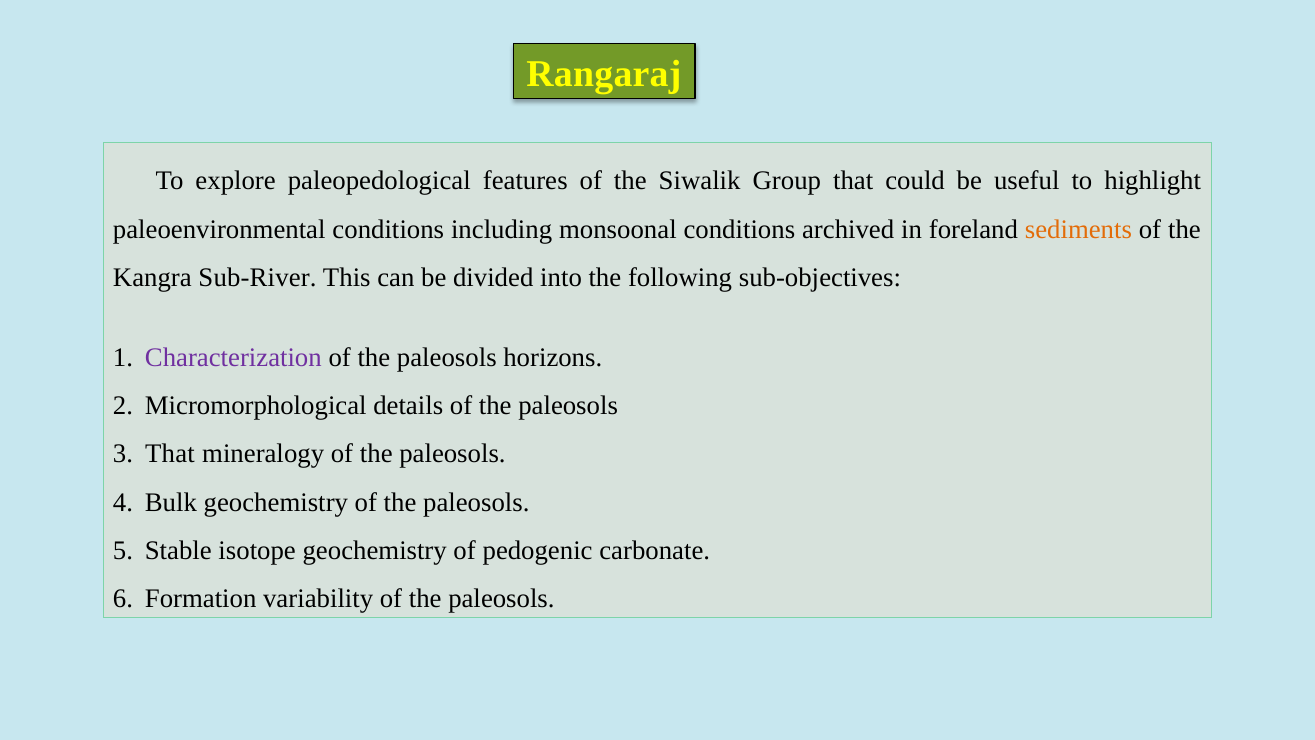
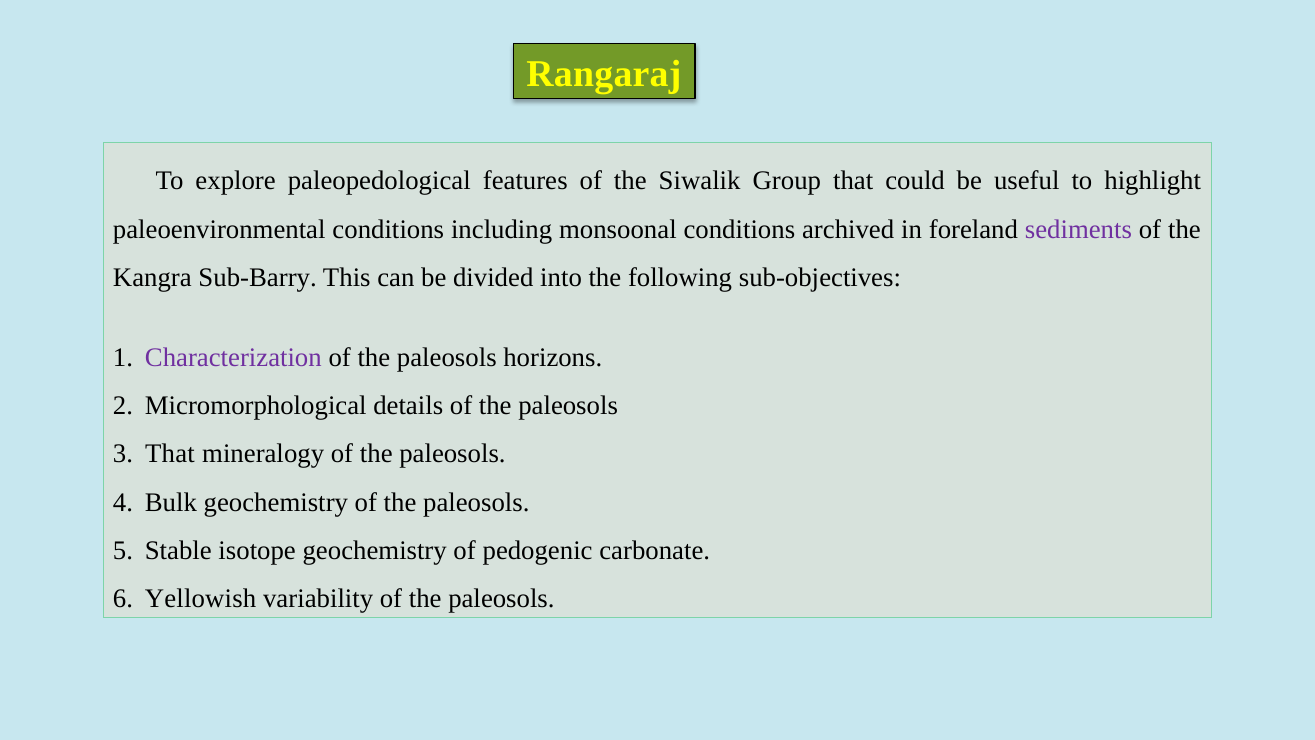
sediments colour: orange -> purple (1078, 229)
Sub-River: Sub-River -> Sub-Barry (258, 277)
Formation: Formation -> Yellowish (201, 598)
